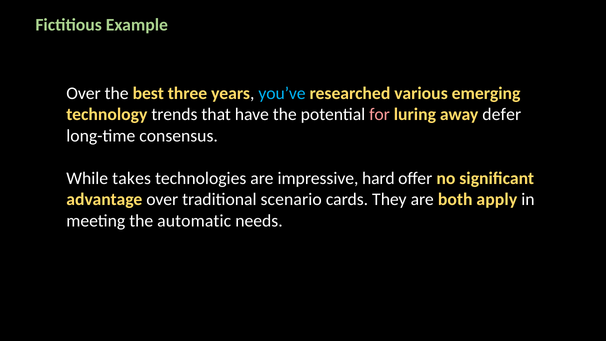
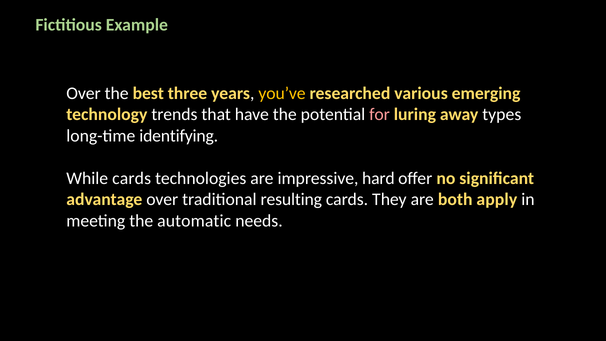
you’ve colour: light blue -> yellow (282, 93)
defer: defer -> types (502, 114)
consensus: consensus -> identifying (179, 136)
While takes: takes -> cards (132, 178)
scenario: scenario -> resulting (291, 199)
